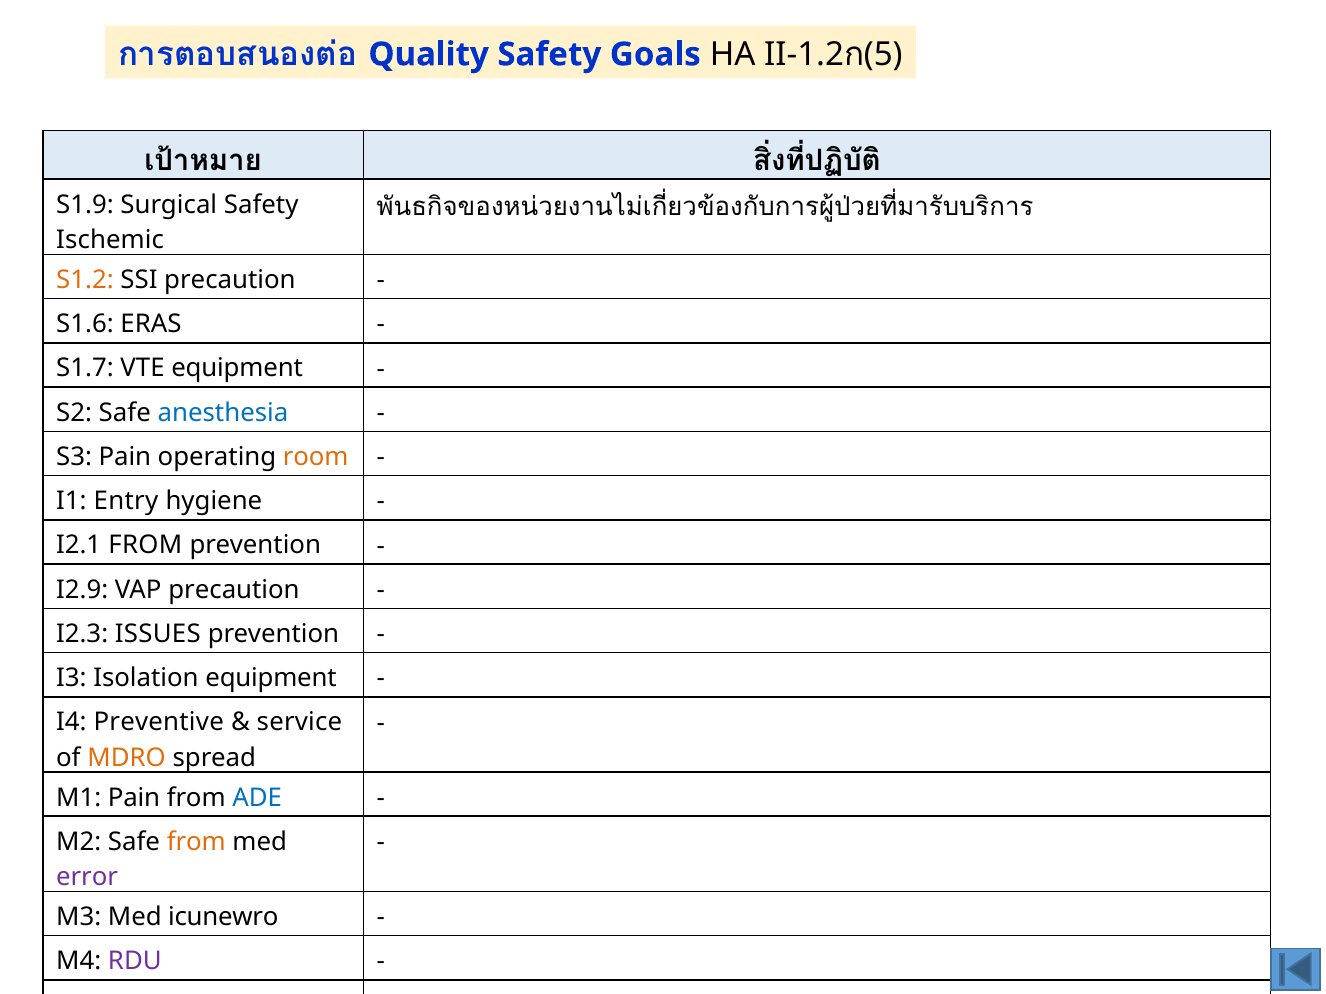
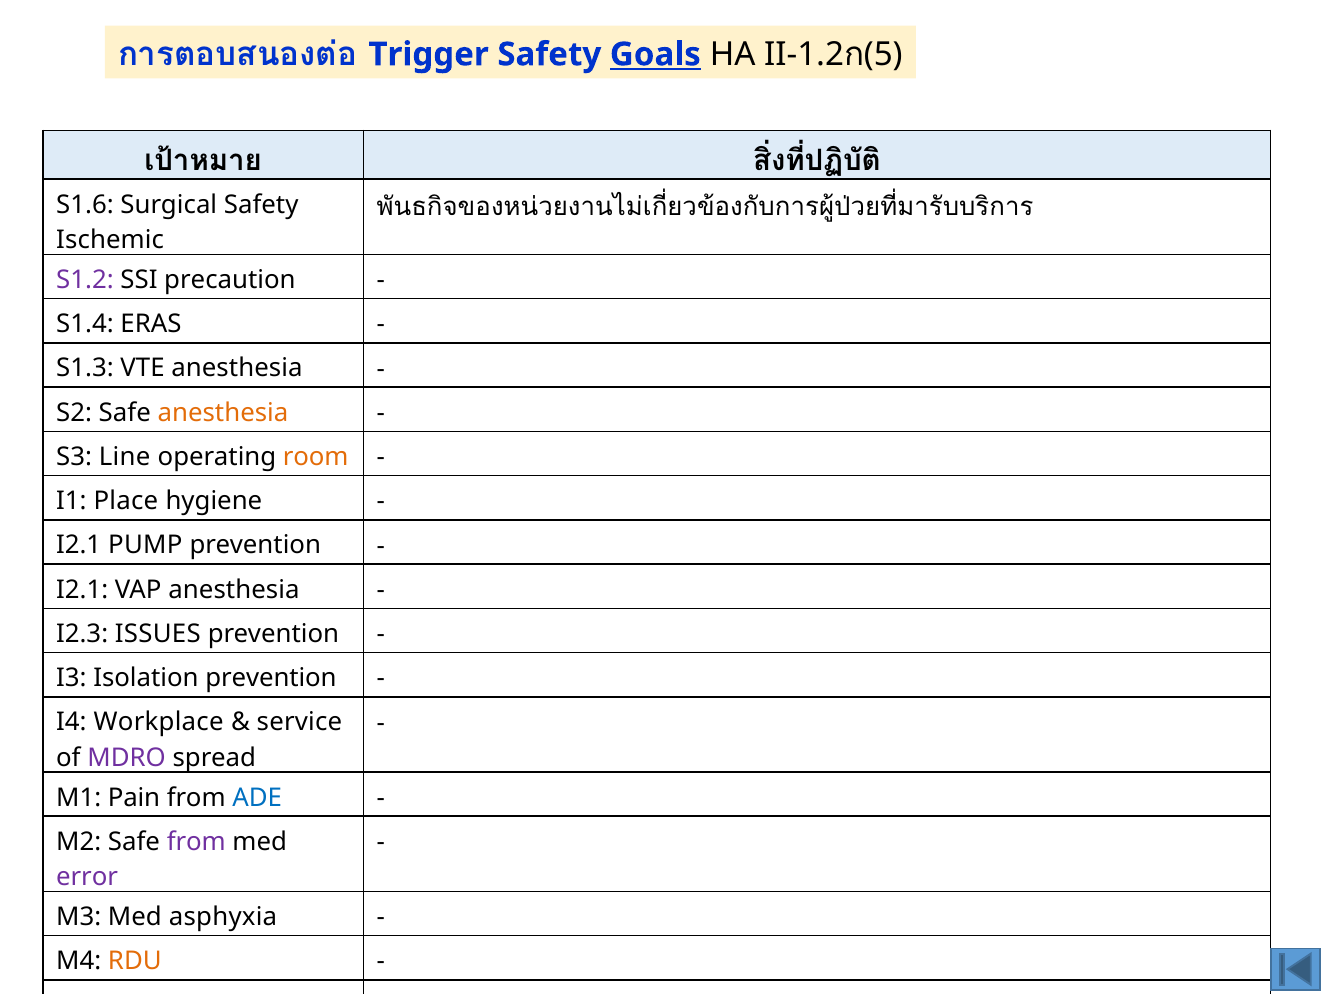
Quality: Quality -> Trigger (429, 54)
Goals underline: none -> present (655, 54)
S1.9: S1.9 -> S1.6 (85, 205)
S1.2 colour: orange -> purple (85, 280)
S1.6: S1.6 -> S1.4 (85, 324)
S1.7: S1.7 -> S1.3 (85, 369)
VTE equipment: equipment -> anesthesia (237, 369)
anesthesia colour: blue -> orange (223, 413)
S3 Pain: Pain -> Line (125, 457)
Entry: Entry -> Place (126, 501)
I2.1 FROM: FROM -> PUMP (145, 546)
I2.9: I2.9 -> I2.1 (82, 590)
VAP precaution: precaution -> anesthesia (234, 590)
Isolation equipment: equipment -> prevention (271, 679)
Preventive: Preventive -> Workplace (159, 723)
MDRO colour: orange -> purple (127, 758)
from colour: orange -> purple (196, 842)
Med icunewro: icunewro -> asphyxia (223, 918)
RDU colour: purple -> orange (135, 962)
